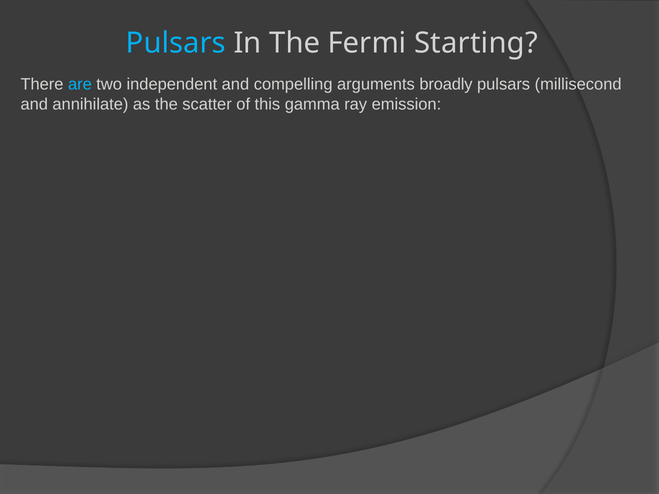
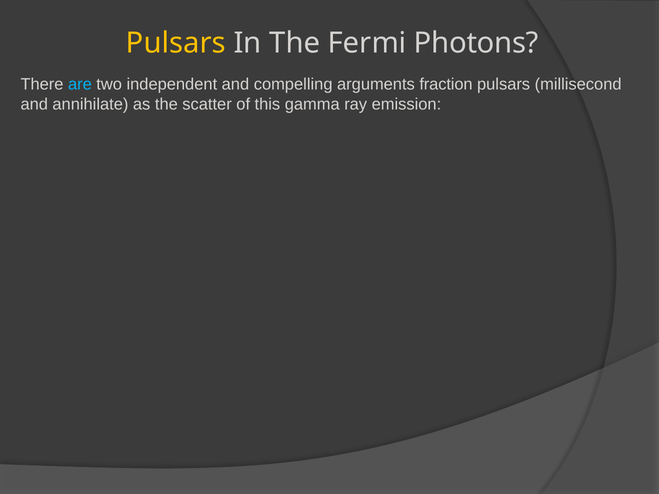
Pulsars colour: light blue -> yellow (176, 43)
Starting: Starting -> Photons (476, 43)
broadly: broadly -> fraction (446, 84)
